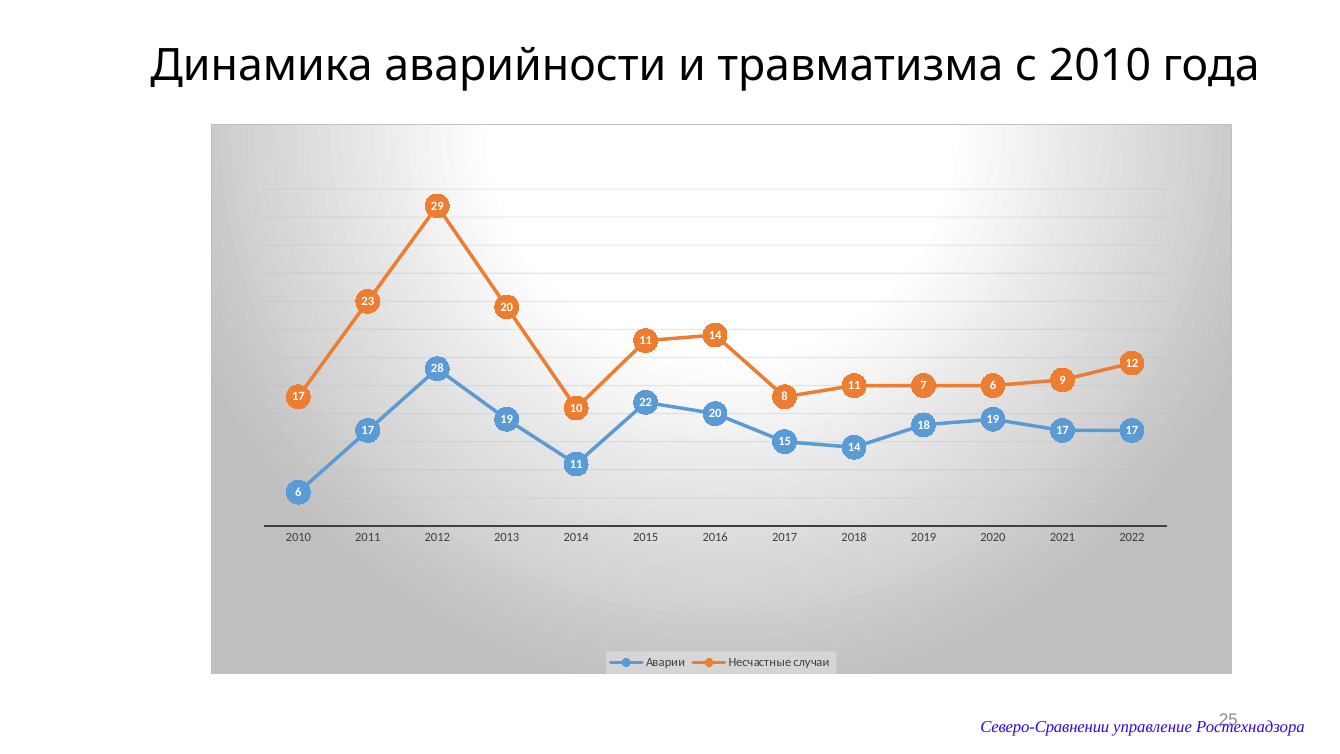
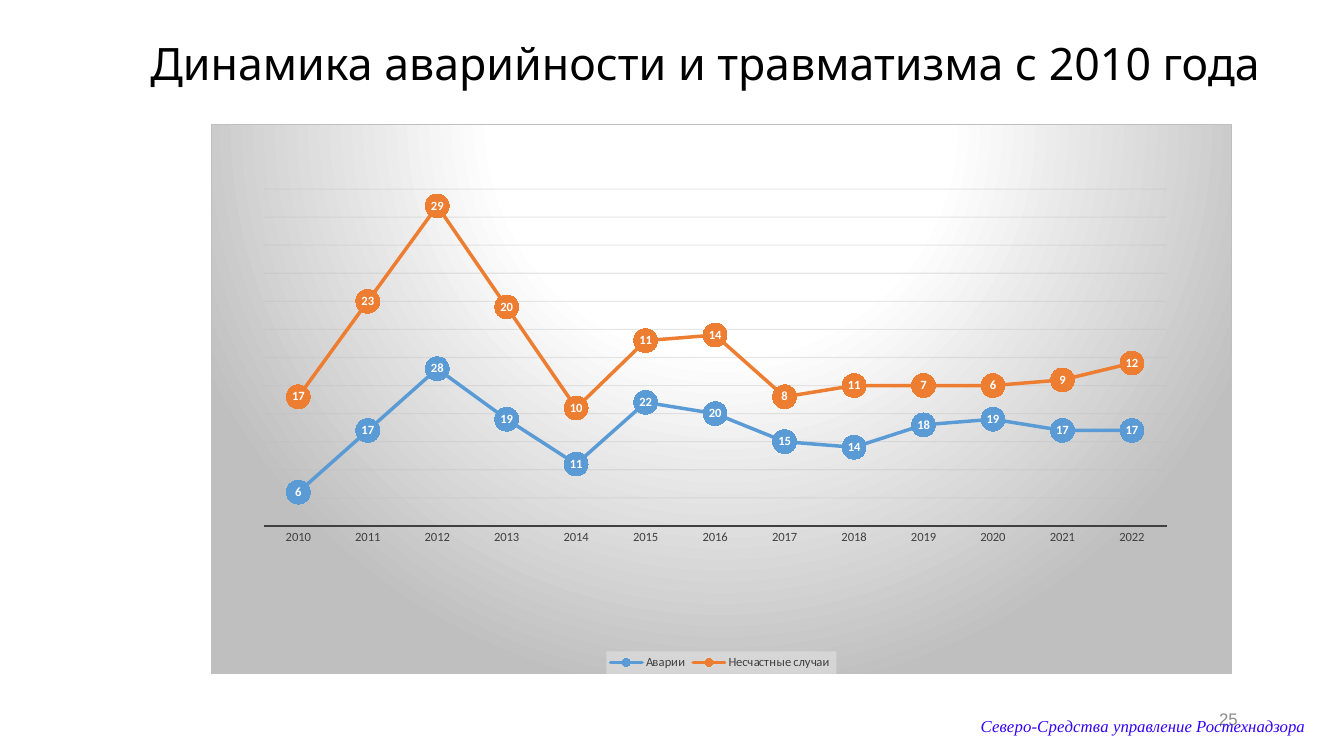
Северо-Сравнении: Северо-Сравнении -> Северо-Средства (1045, 727)
